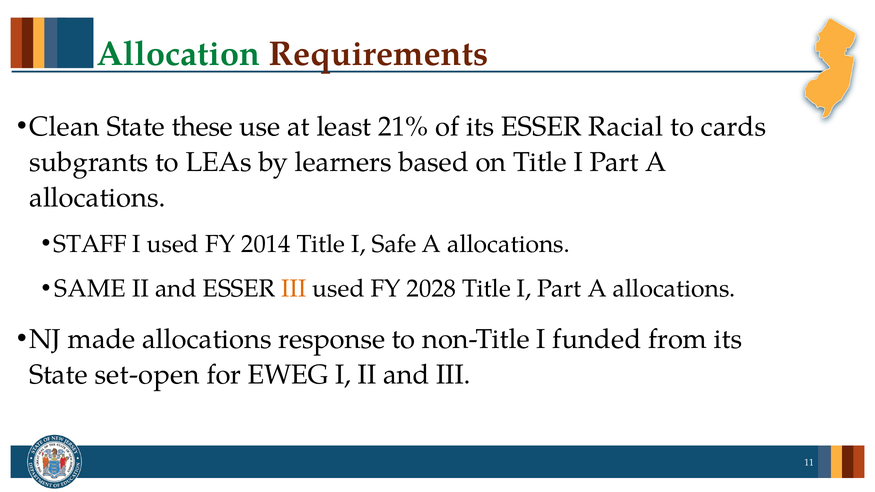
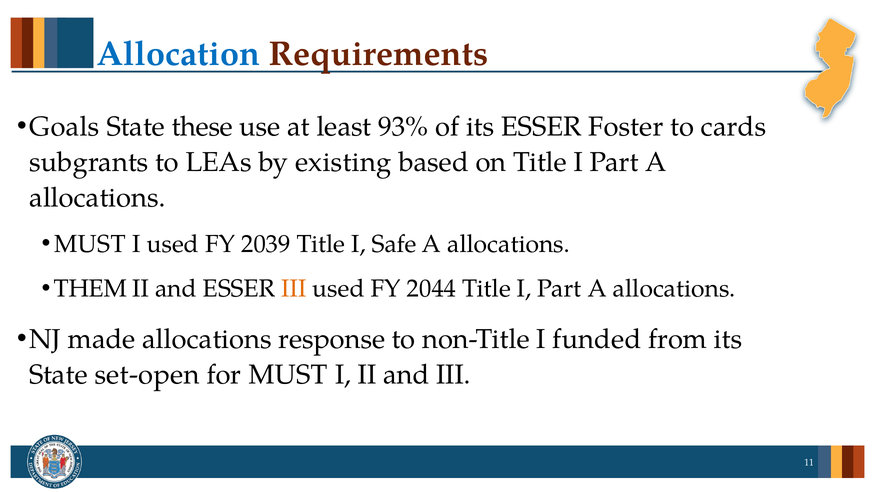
Allocation colour: green -> blue (178, 54)
Clean: Clean -> Goals (64, 127)
21%: 21% -> 93% (403, 127)
Racial: Racial -> Foster (626, 127)
learners: learners -> existing (343, 162)
STAFF: STAFF -> MUST (90, 244)
2014: 2014 -> 2039 (266, 244)
SAME: SAME -> THEM (90, 289)
2028: 2028 -> 2044 (432, 289)
for EWEG: EWEG -> MUST (288, 375)
